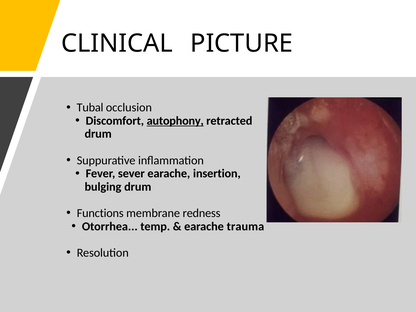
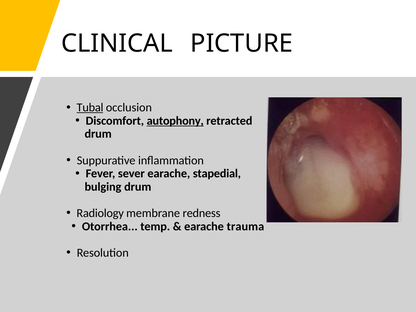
Tubal underline: none -> present (90, 108)
insertion: insertion -> stapedial (217, 174)
Functions: Functions -> Radiology (100, 213)
